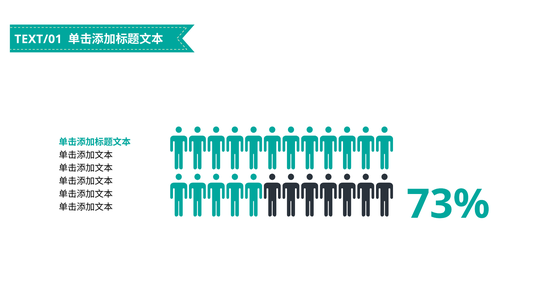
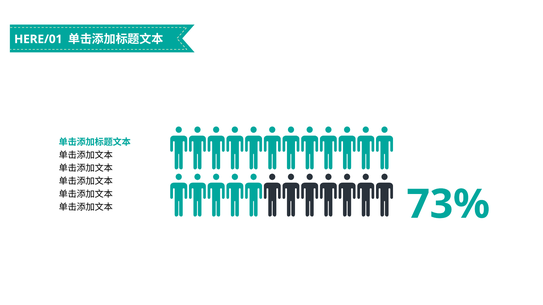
TEXT/01: TEXT/01 -> HERE/01 (38, 39)
